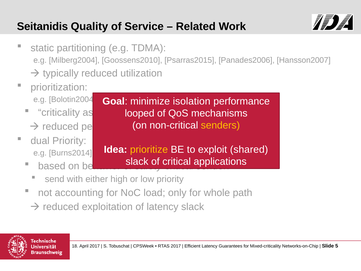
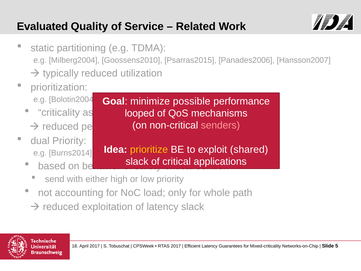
Seitanidis: Seitanidis -> Evaluated (42, 26)
isolation: isolation -> possible (192, 101)
senders colour: yellow -> pink (220, 125)
